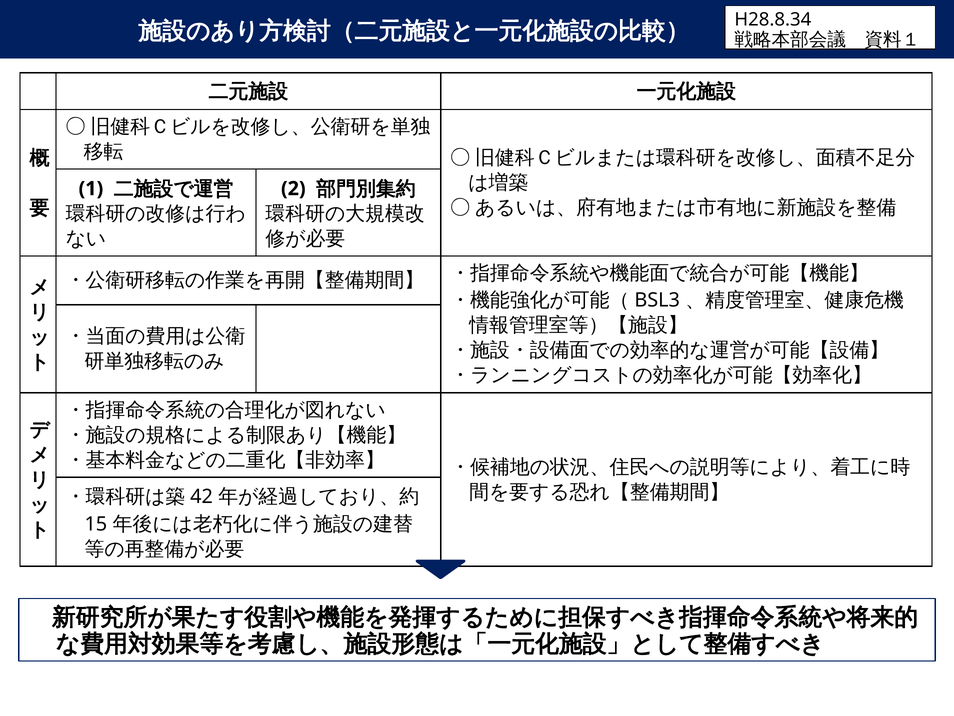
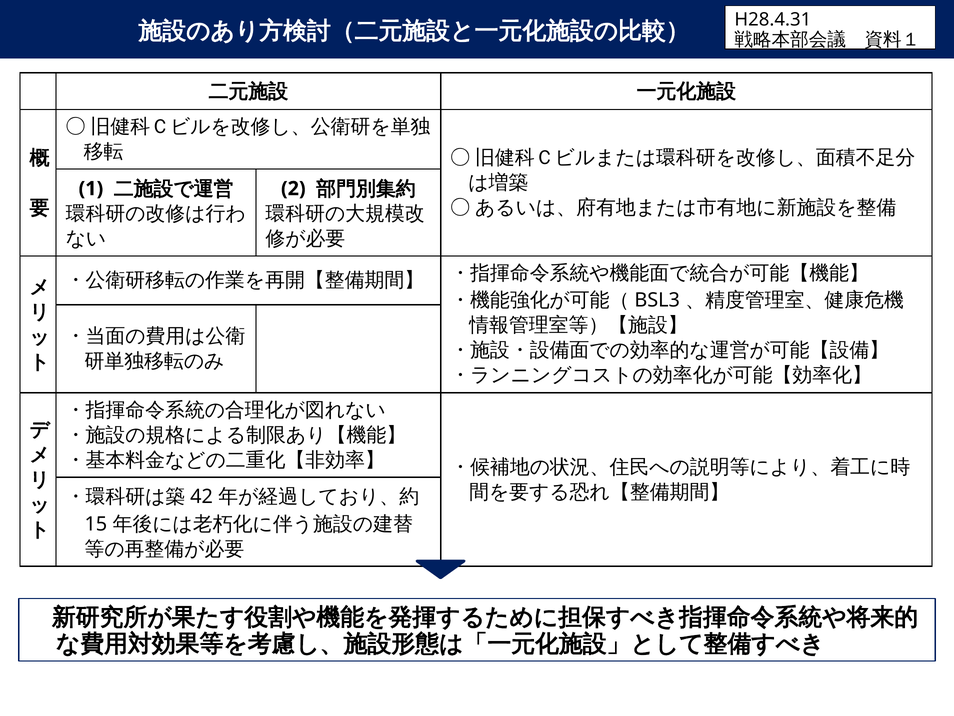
H28.8.34: H28.8.34 -> H28.4.31 (773, 20)
